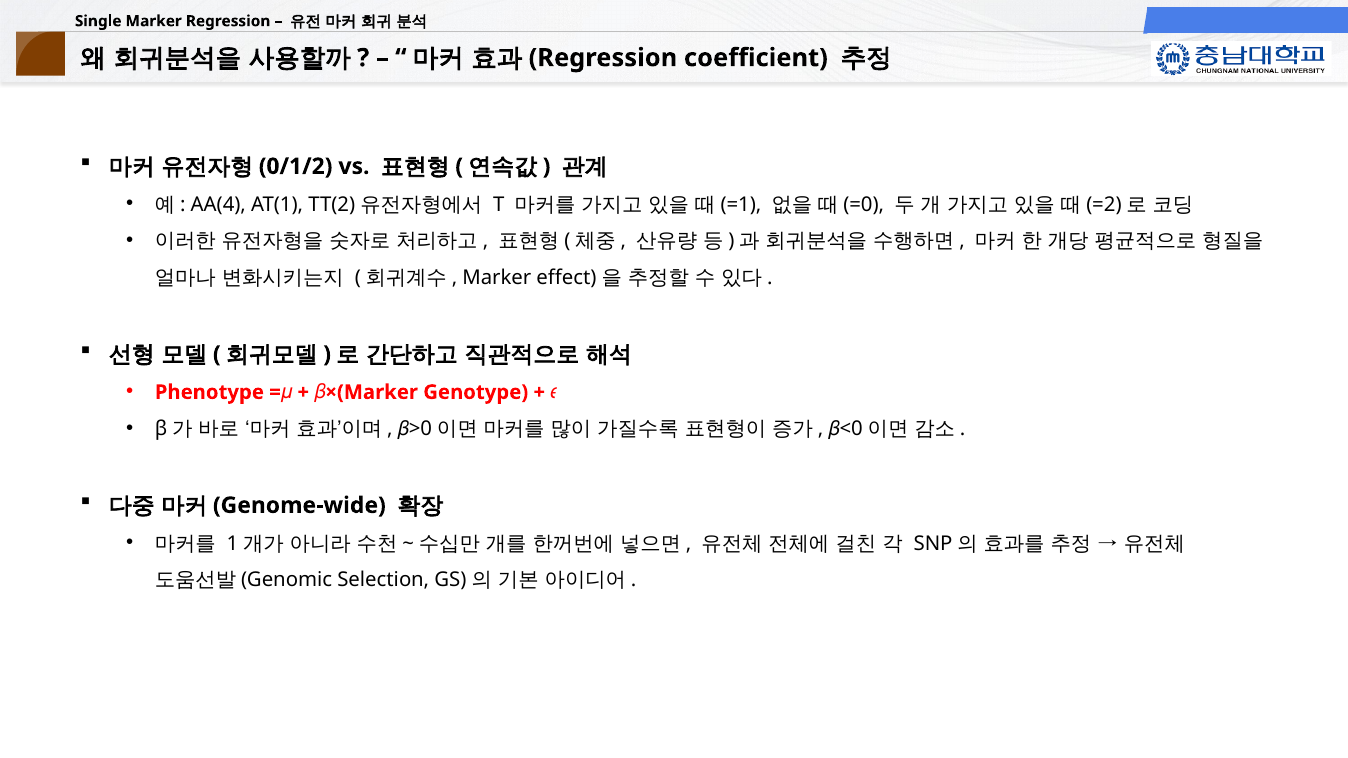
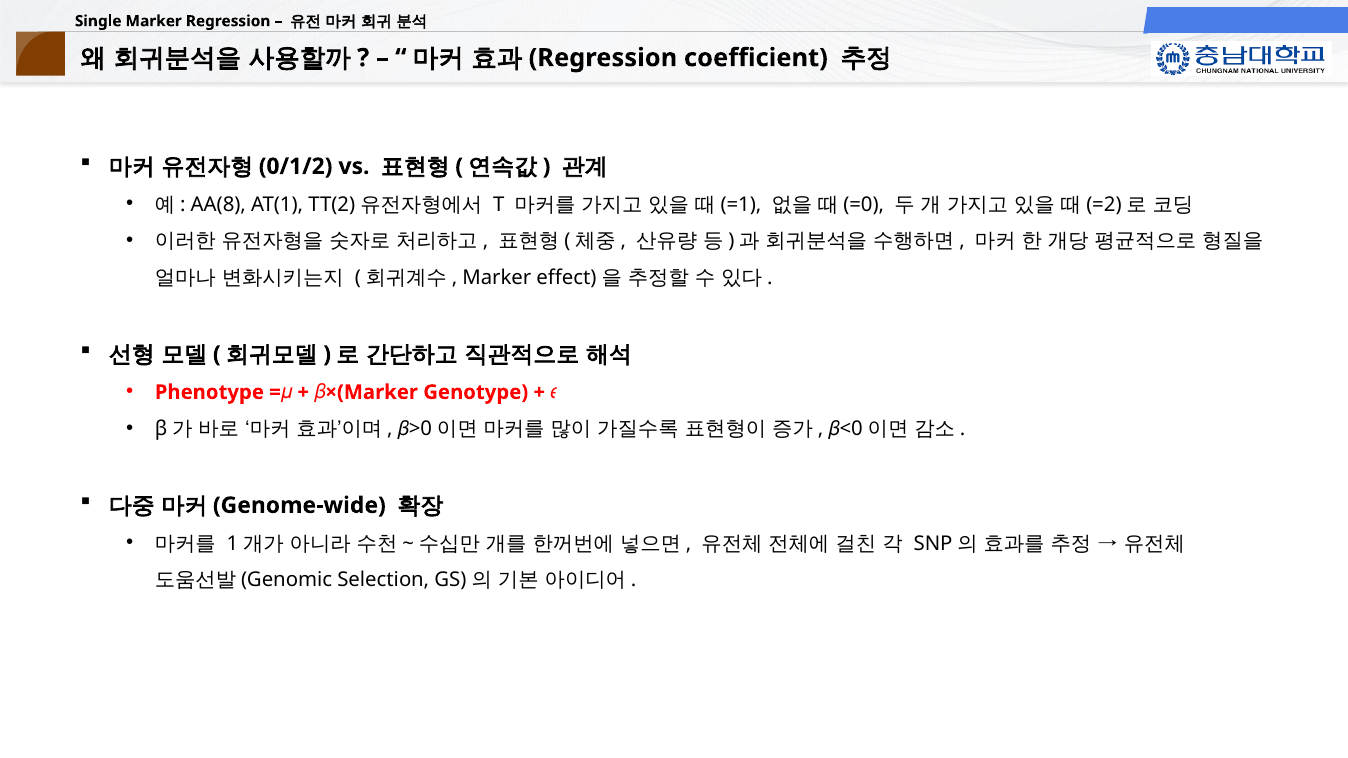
AA(4: AA(4 -> AA(8 (218, 204)
